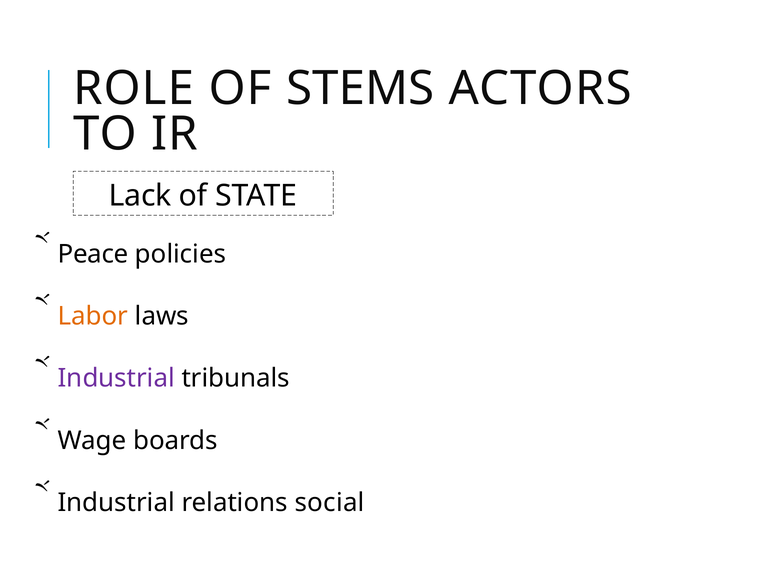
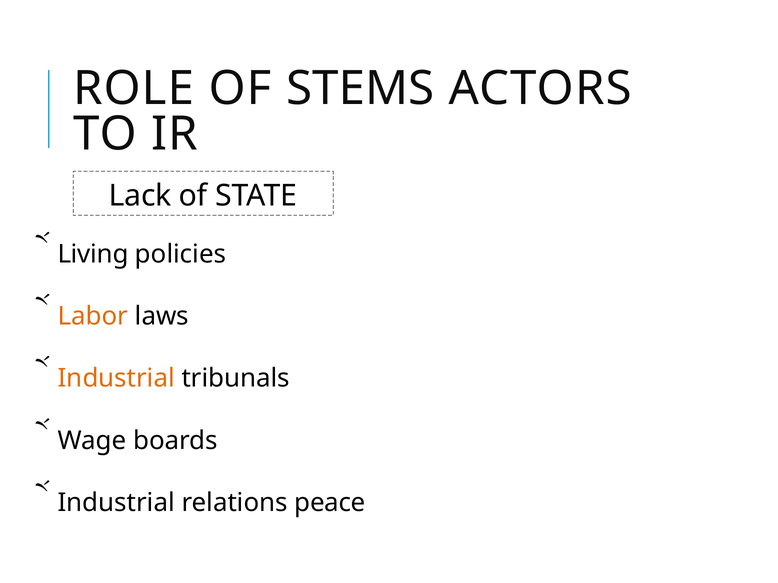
Peace: Peace -> Living (93, 254)
Industrial colour: purple -> orange (116, 379)
social: social -> peace (330, 503)
